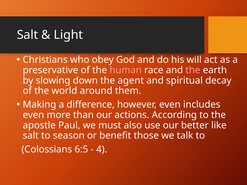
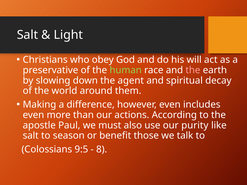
human colour: pink -> light green (126, 70)
better: better -> purity (195, 125)
6:5: 6:5 -> 9:5 (81, 150)
4: 4 -> 8 (102, 150)
